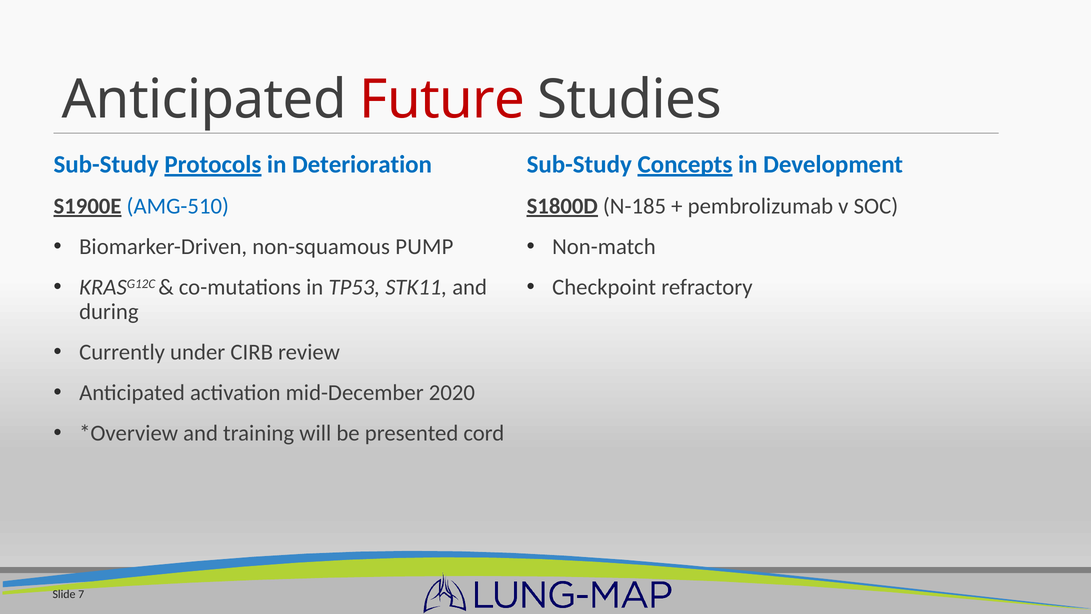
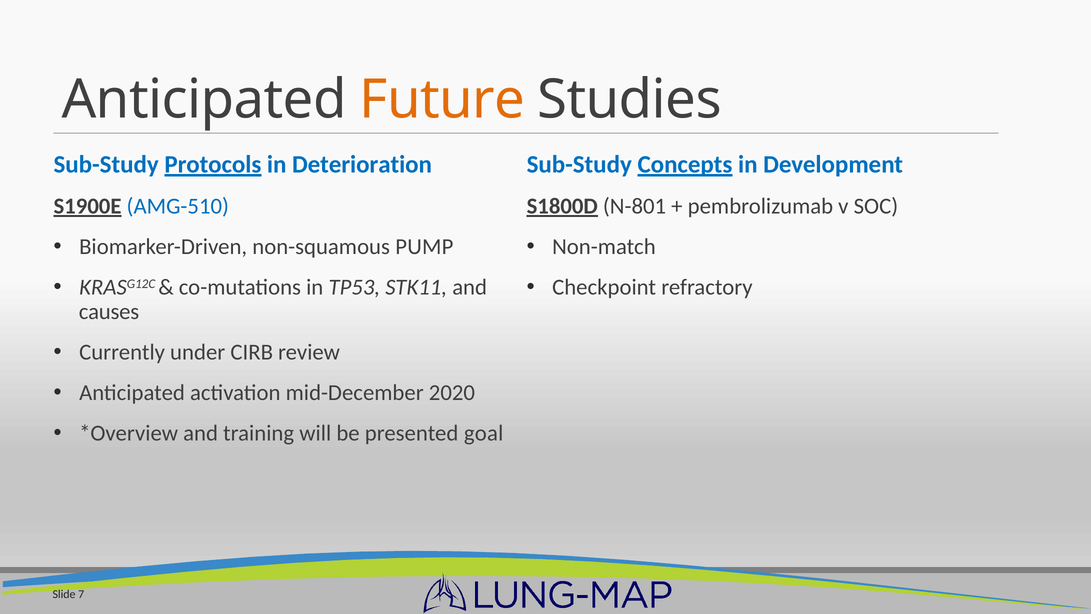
Future colour: red -> orange (442, 100)
N-185: N-185 -> N-801 (634, 206)
during: during -> causes (109, 312)
cord: cord -> goal (484, 433)
